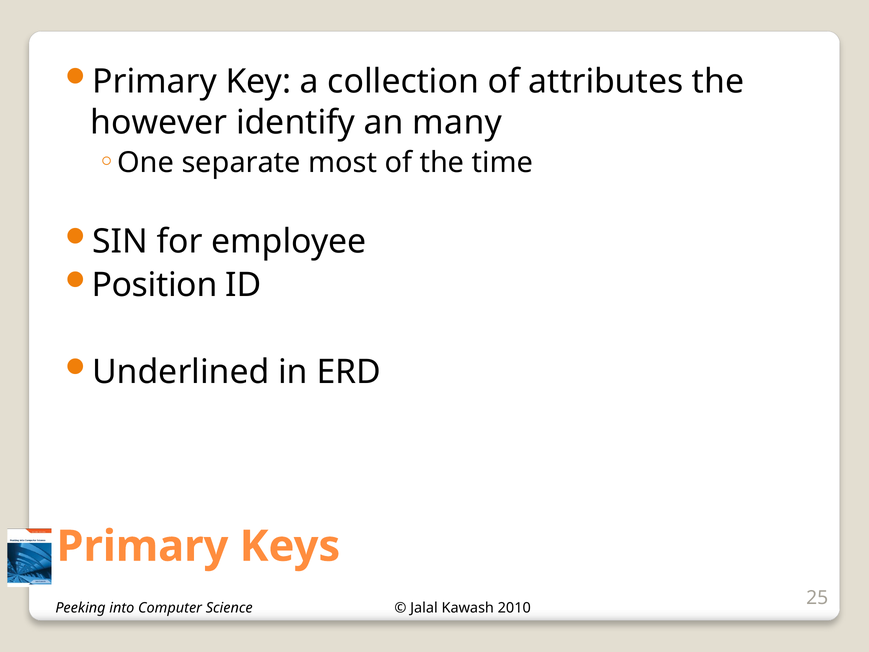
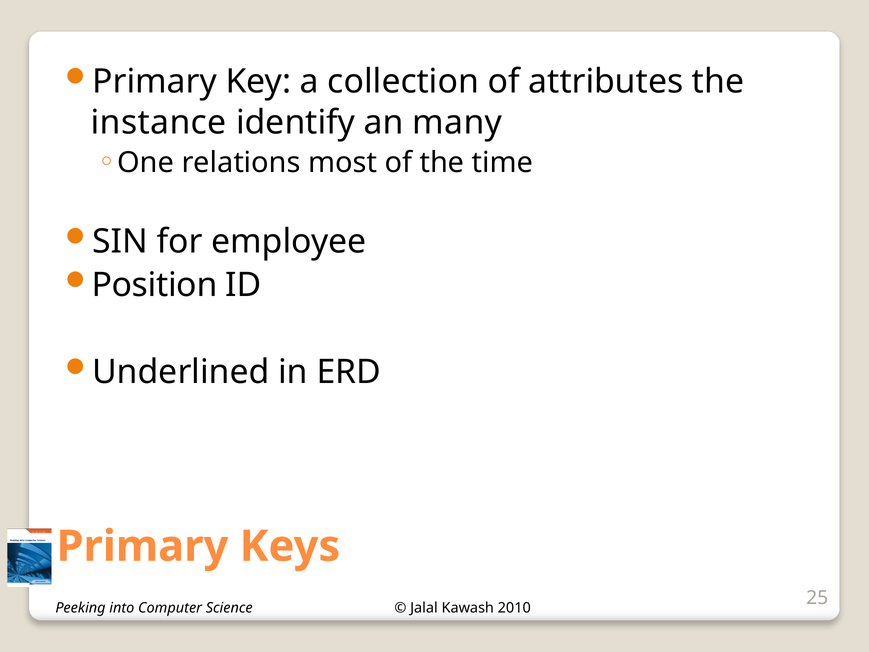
however: however -> instance (159, 122)
separate: separate -> relations (241, 163)
